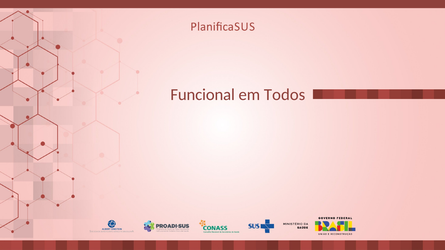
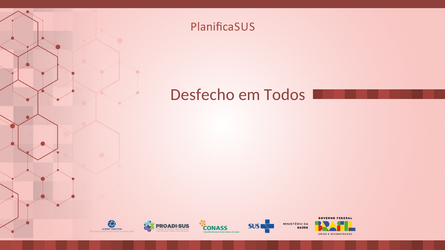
Funcional: Funcional -> Desfecho (202, 95)
